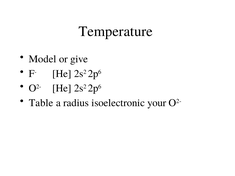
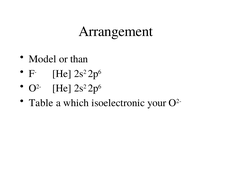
Temperature: Temperature -> Arrangement (116, 31)
give: give -> than (79, 59)
radius: radius -> which (76, 103)
